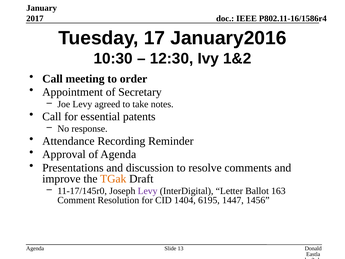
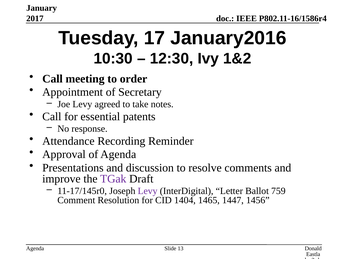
TGak colour: orange -> purple (113, 179)
163: 163 -> 759 (278, 191)
6195: 6195 -> 1465 (209, 200)
